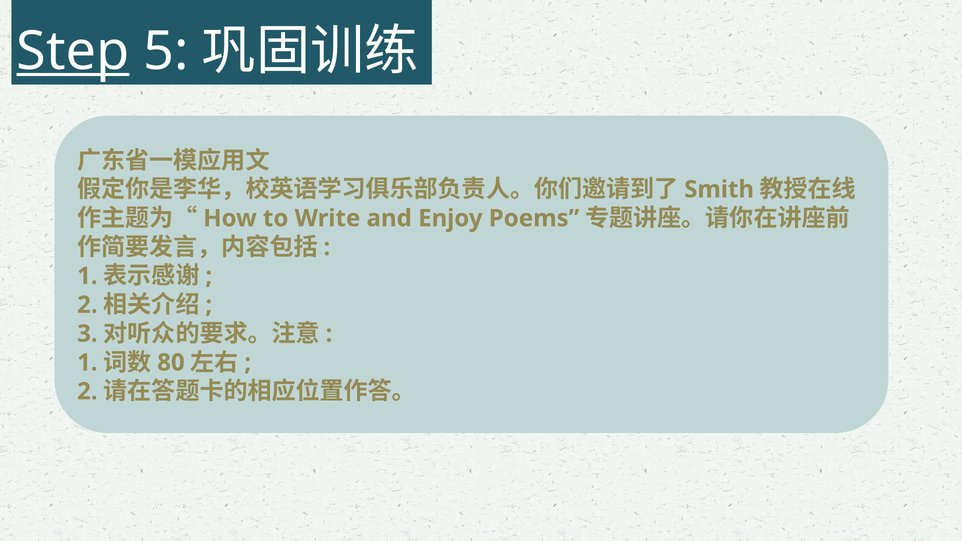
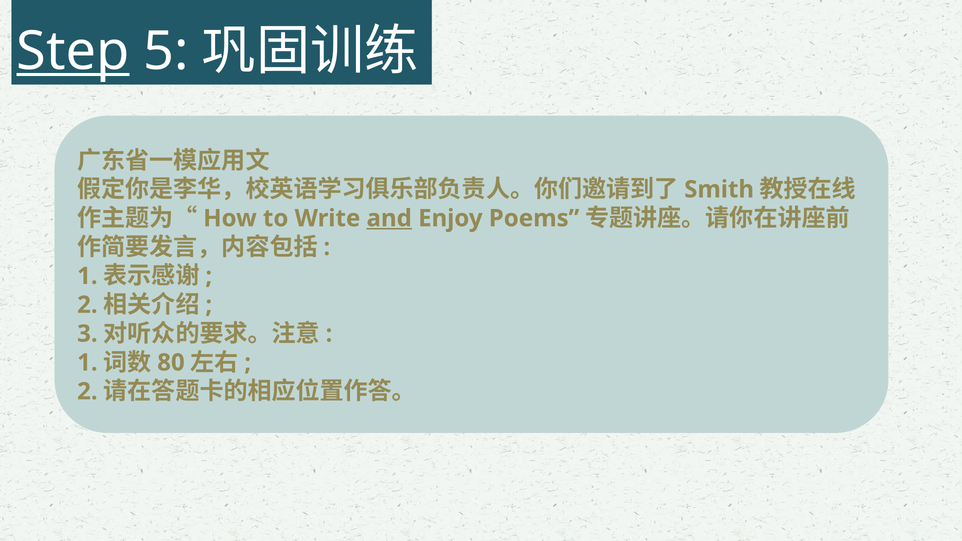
and underline: none -> present (389, 218)
